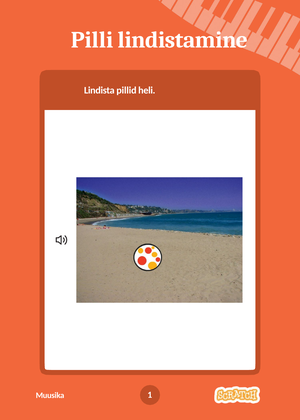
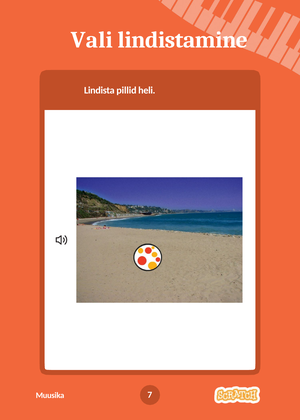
Pilli: Pilli -> Vali (92, 40)
1: 1 -> 7 (150, 395)
